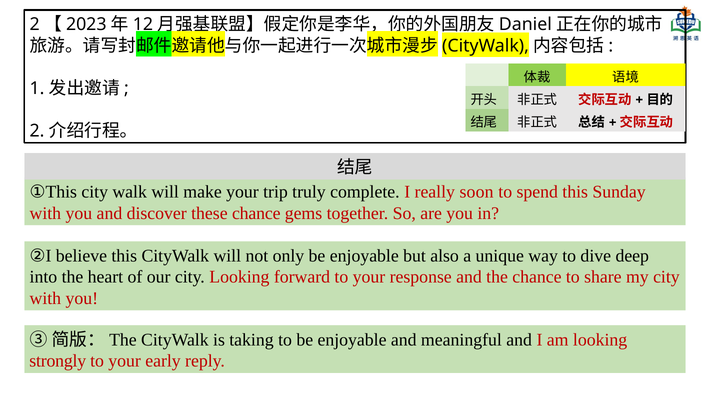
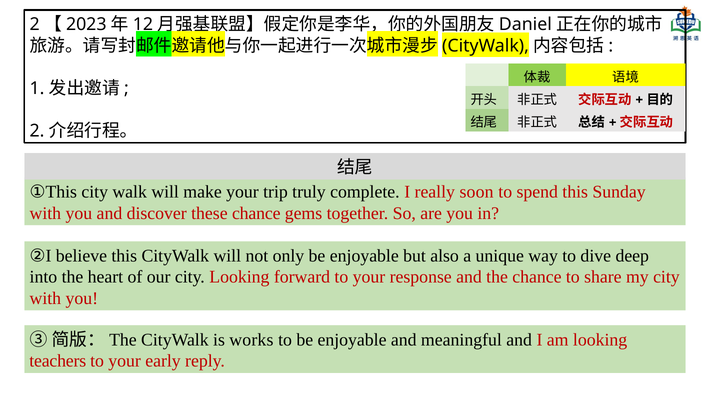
taking: taking -> works (251, 340)
strongly: strongly -> teachers (58, 361)
